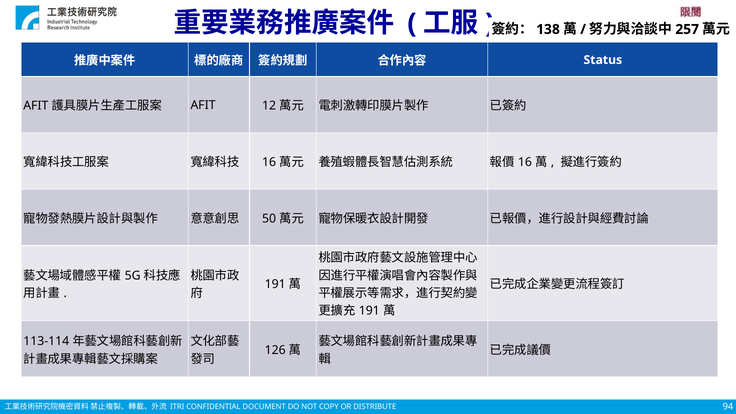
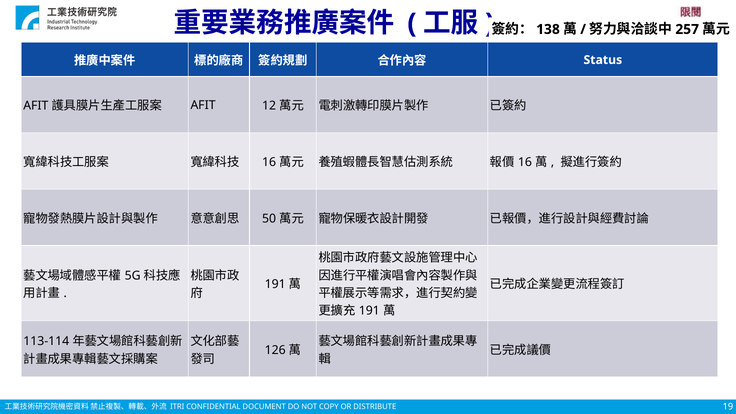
94: 94 -> 19 (728, 407)
